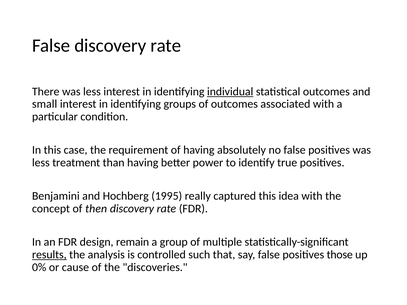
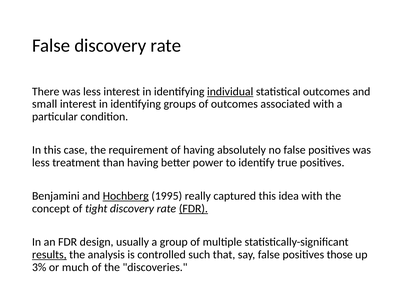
Hochberg underline: none -> present (126, 196)
then: then -> tight (96, 209)
FDR underline: none -> present (193, 209)
remain: remain -> usually (133, 242)
0%: 0% -> 3% (39, 268)
cause: cause -> much (75, 268)
